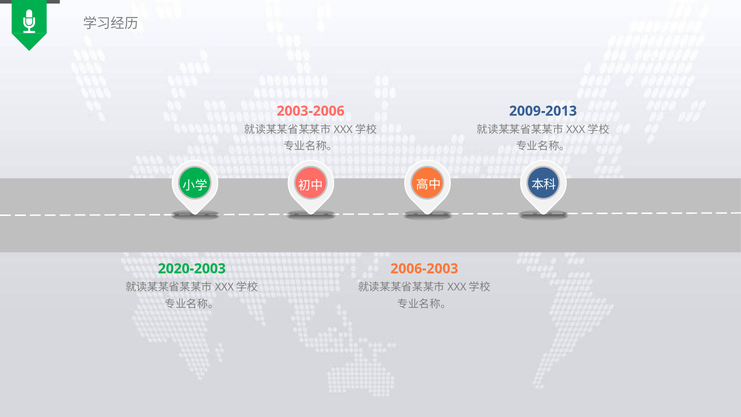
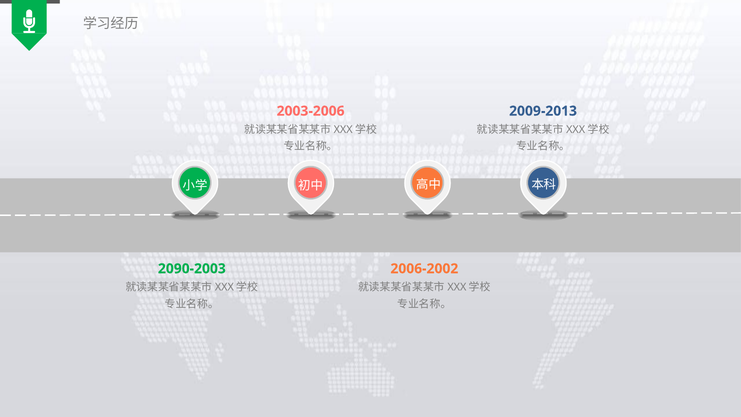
2020-2003: 2020-2003 -> 2090-2003 (192, 268)
2006-2003: 2006-2003 -> 2006-2002 (424, 268)
